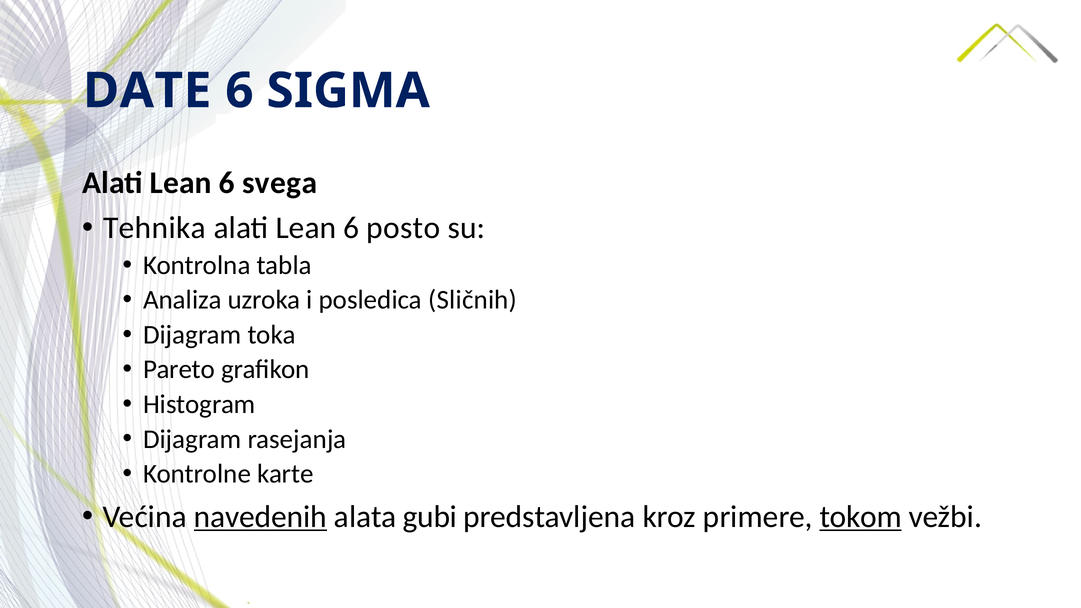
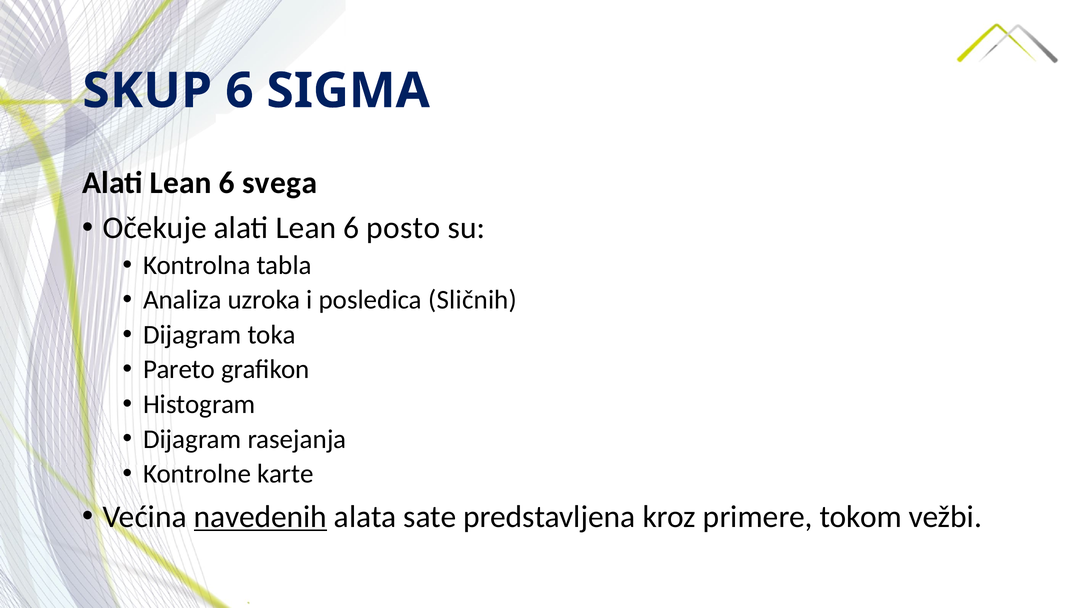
DATE: DATE -> SKUP (147, 91)
Tehnika: Tehnika -> Očekuje (155, 228)
gubi: gubi -> sate (430, 517)
tokom underline: present -> none (861, 517)
